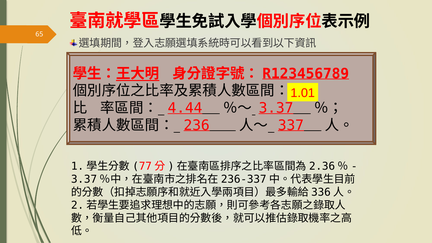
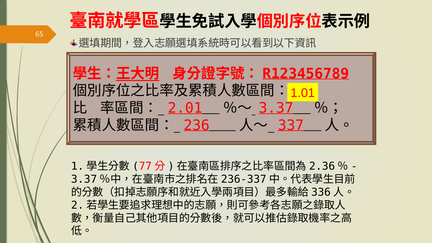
4.44: 4.44 -> 2.01 (185, 108)
